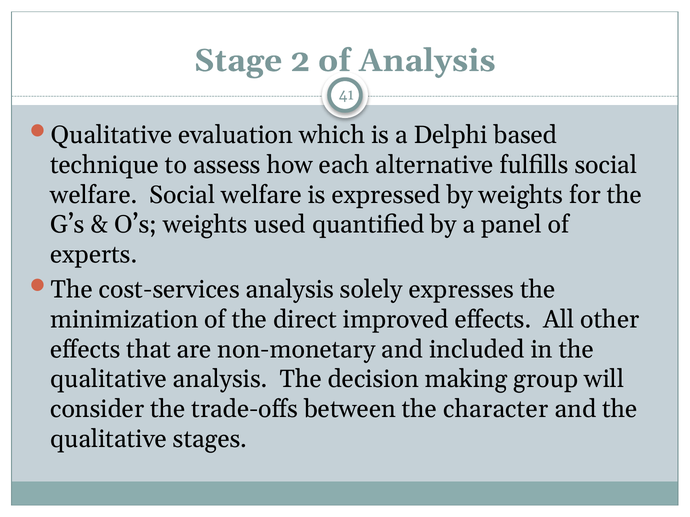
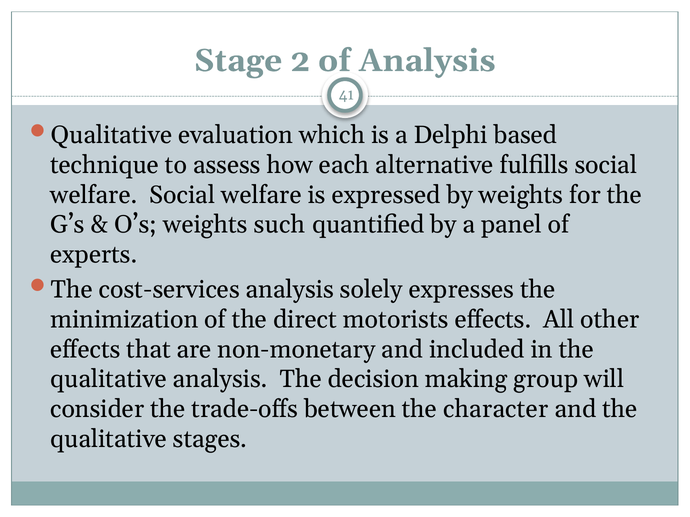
used: used -> such (280, 225)
improved: improved -> motorists (396, 320)
